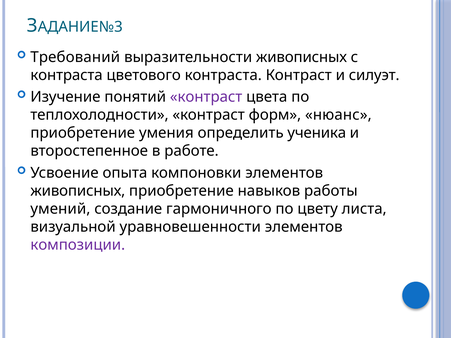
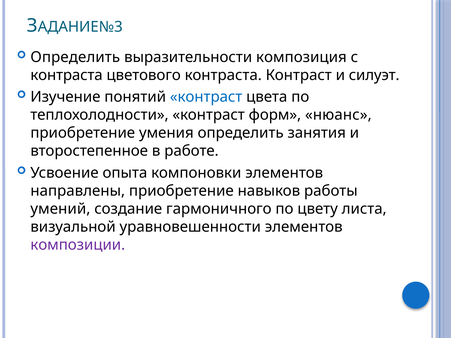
Требований: Требований -> Определить (75, 57)
выразительности живописных: живописных -> композиция (301, 57)
контраст colour: purple -> blue (206, 97)
ученика: ученика -> занятия (317, 133)
живописных: живописных -> направлены (78, 191)
